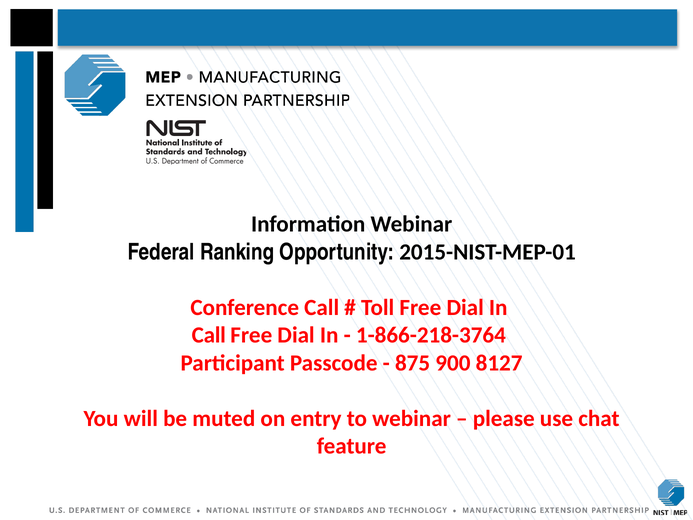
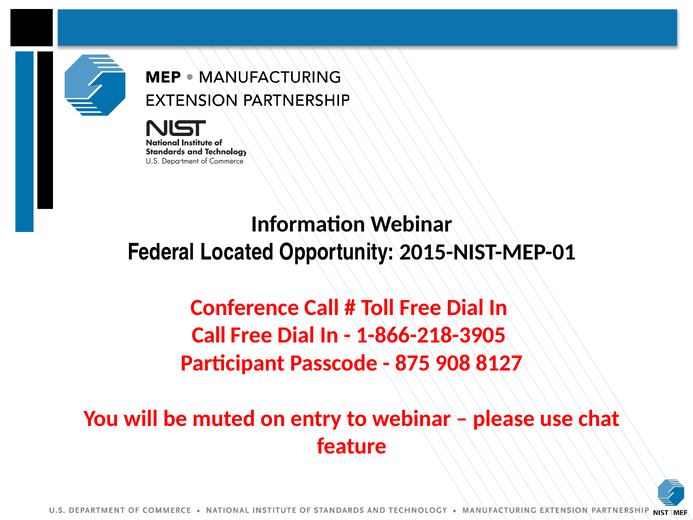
Ranking: Ranking -> Located (237, 252)
1-866-218-3764: 1-866-218-3764 -> 1-866-218-3905 (431, 335)
900: 900 -> 908 (453, 363)
